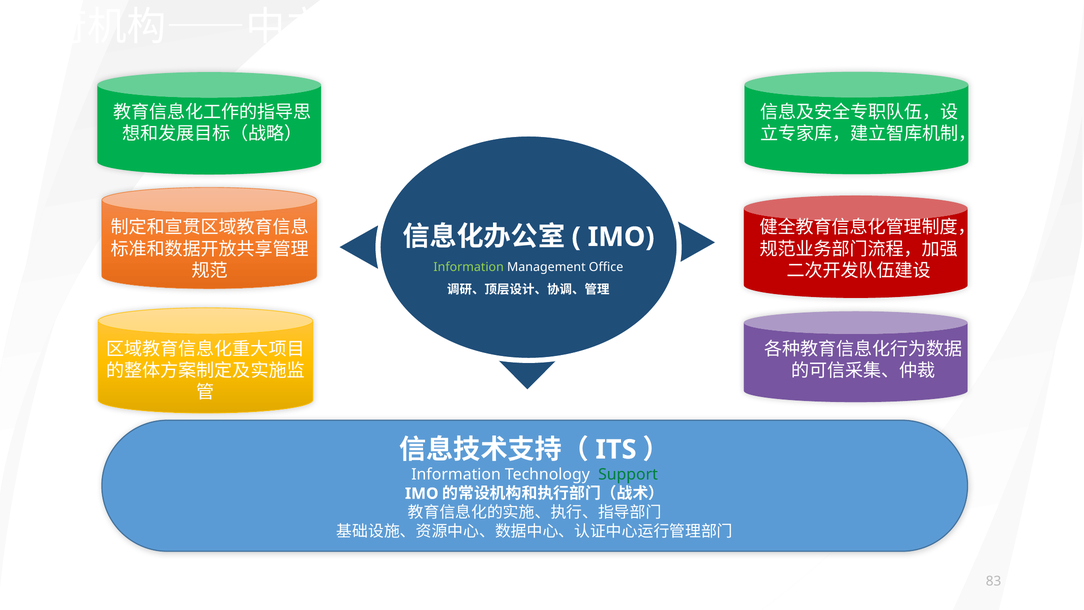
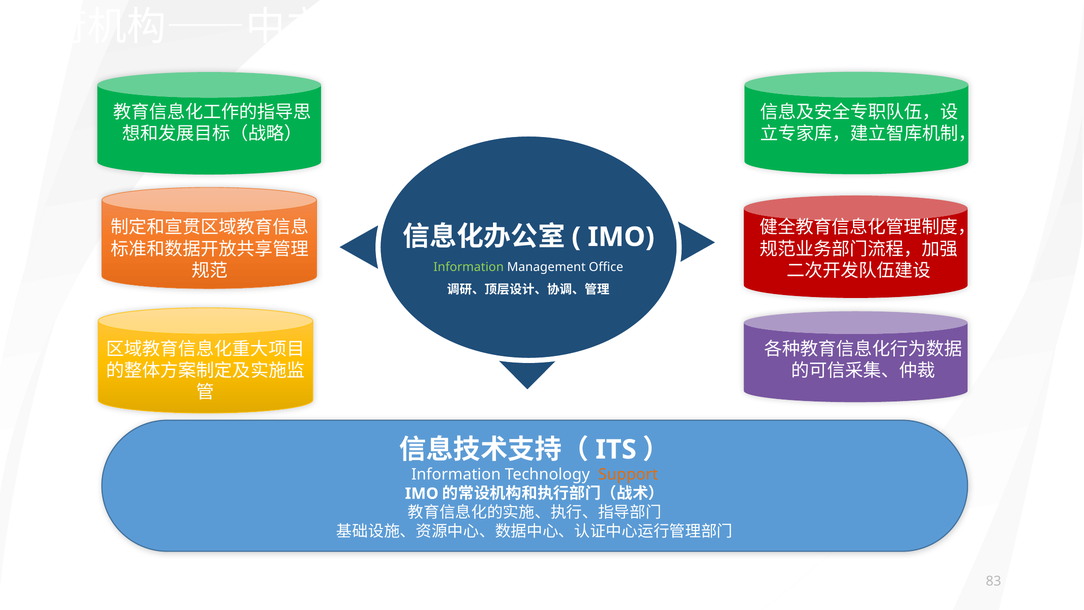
Support colour: green -> orange (628, 474)
